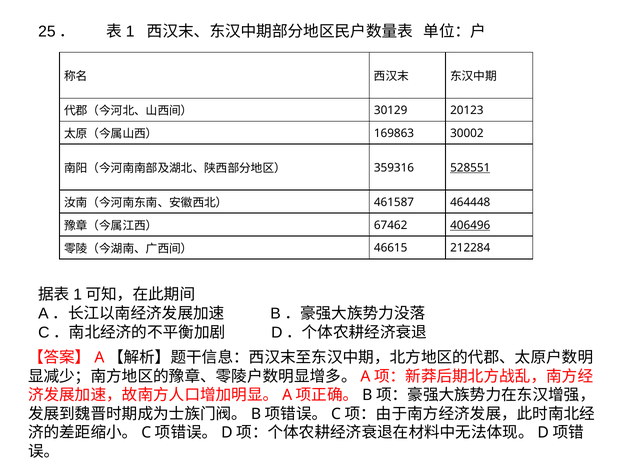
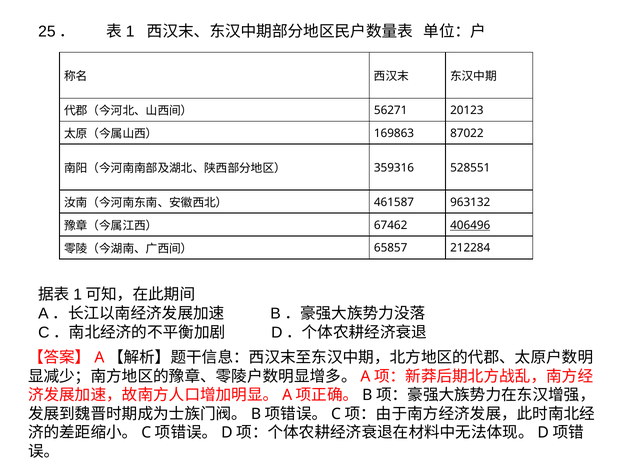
30129: 30129 -> 56271 (391, 110)
30002: 30002 -> 87022 (467, 133)
528551 underline: present -> none (470, 168)
464448: 464448 -> 963132 (470, 202)
46615: 46615 -> 65857 (391, 248)
